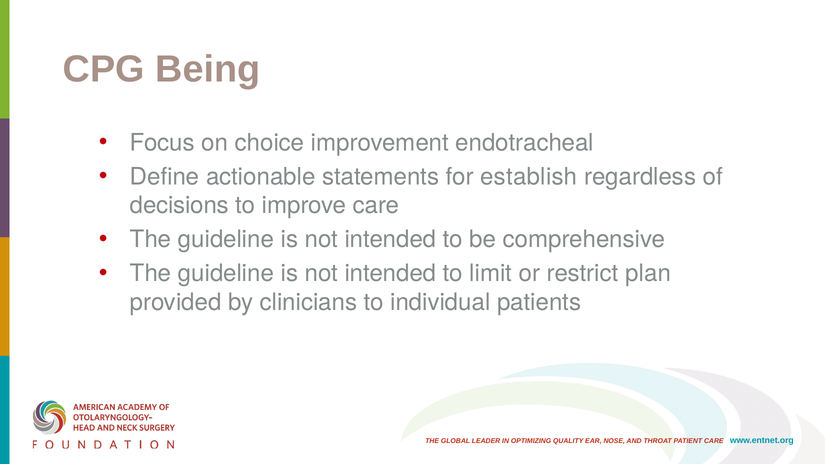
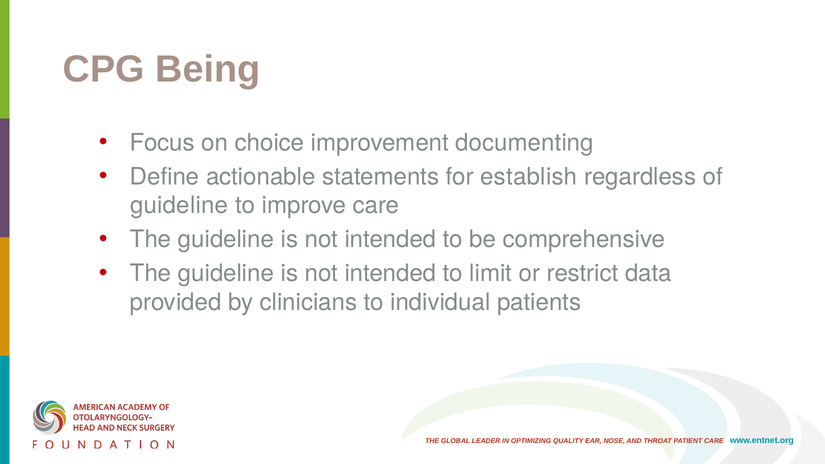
endotracheal: endotracheal -> documenting (525, 143)
decisions: decisions -> guideline (179, 206)
plan: plan -> data (648, 273)
